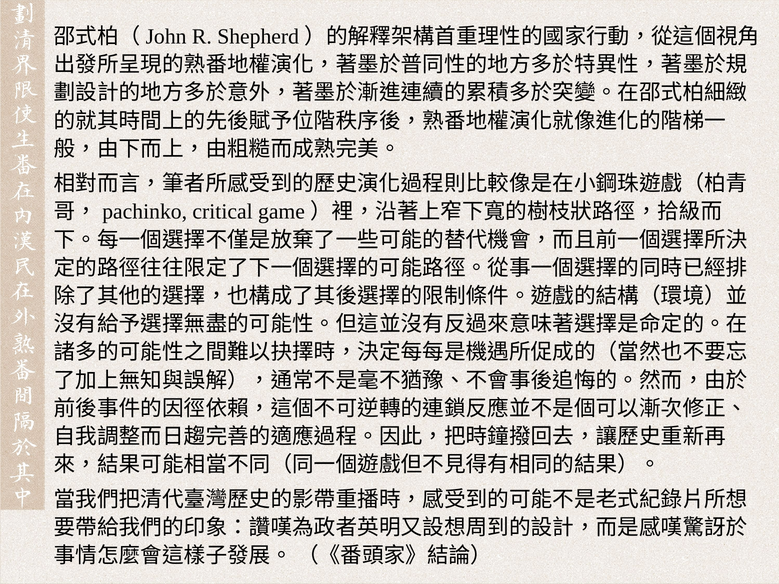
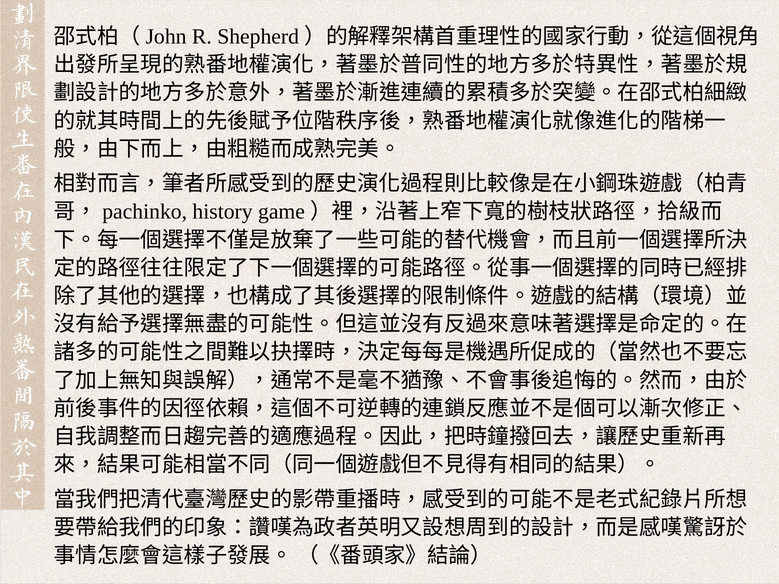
critical: critical -> history (223, 212)
